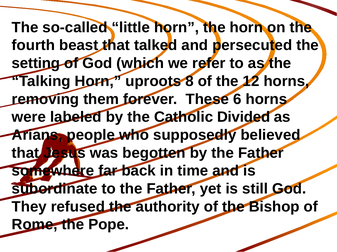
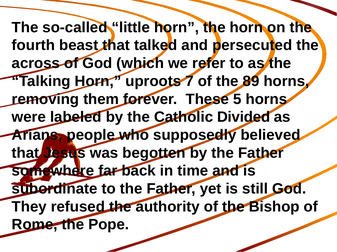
setting: setting -> across (36, 63)
8: 8 -> 7 (189, 81)
12: 12 -> 89 (251, 81)
6: 6 -> 5 (237, 99)
